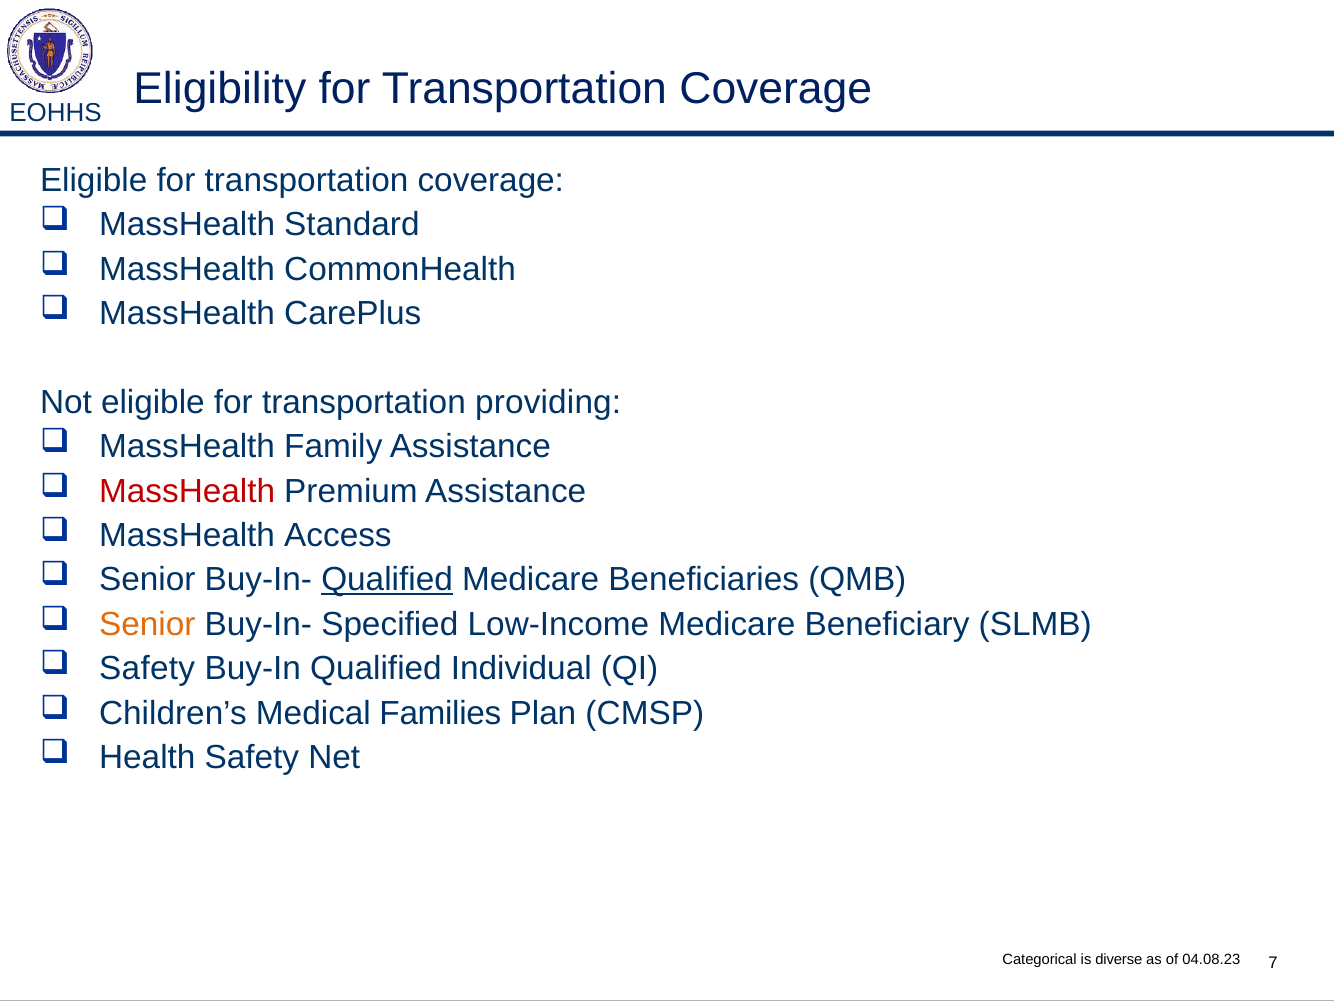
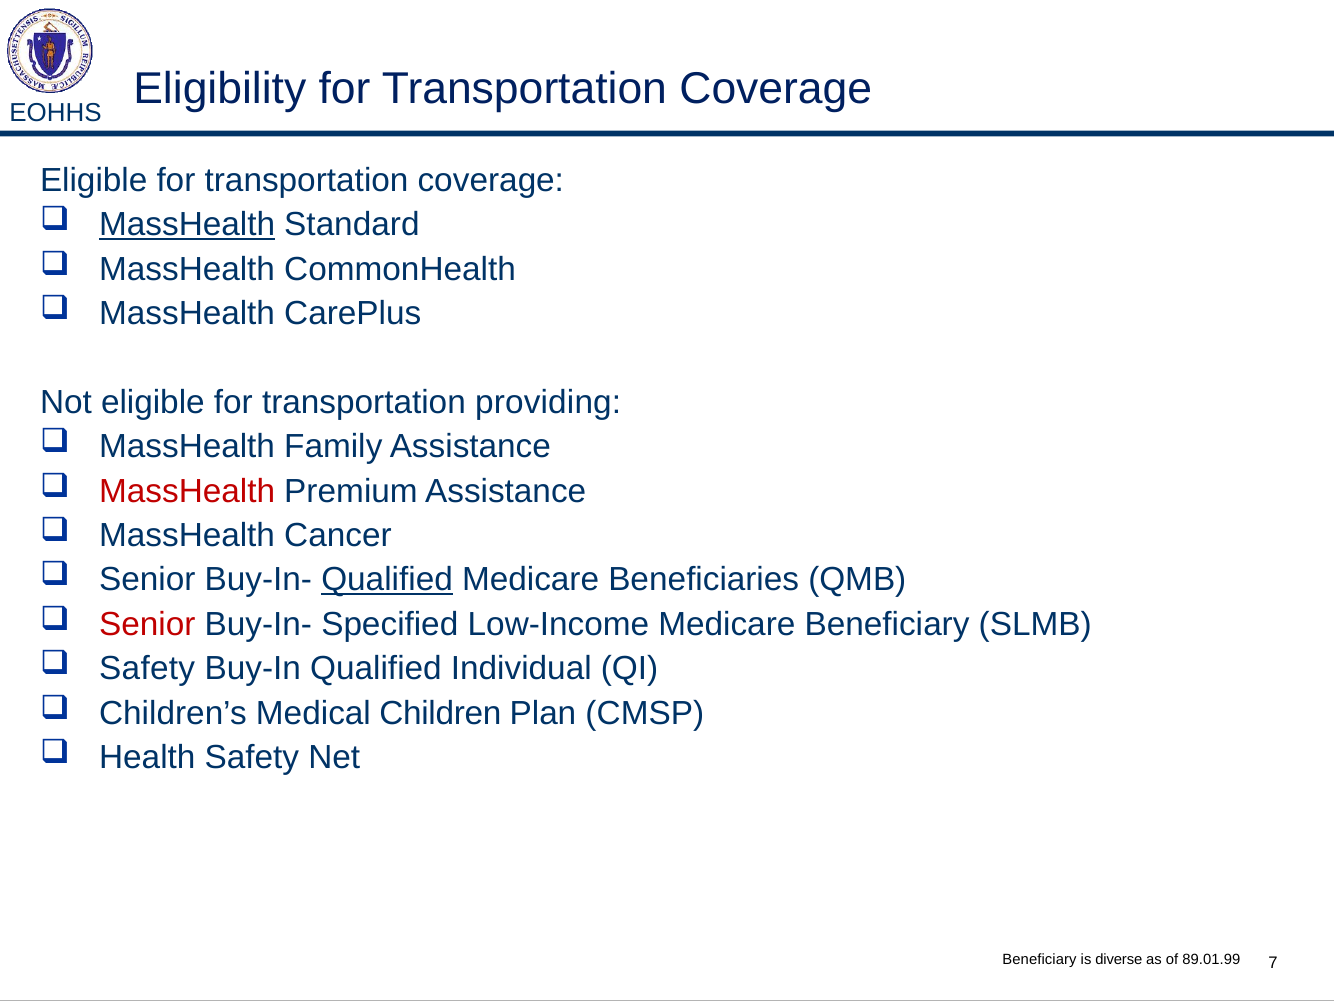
MassHealth underline: none -> present (187, 225)
Access: Access -> Cancer (338, 535)
Senior colour: orange -> red (147, 624)
Families: Families -> Children (440, 713)
Categorical: Categorical -> Beneficiary (1039, 959)
04.08.23: 04.08.23 -> 89.01.99 (1211, 959)
